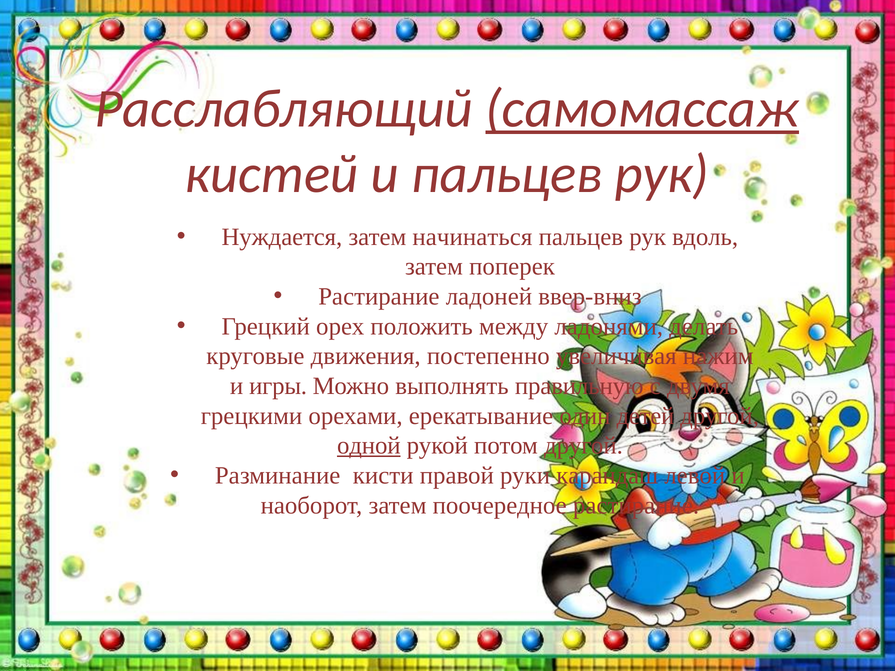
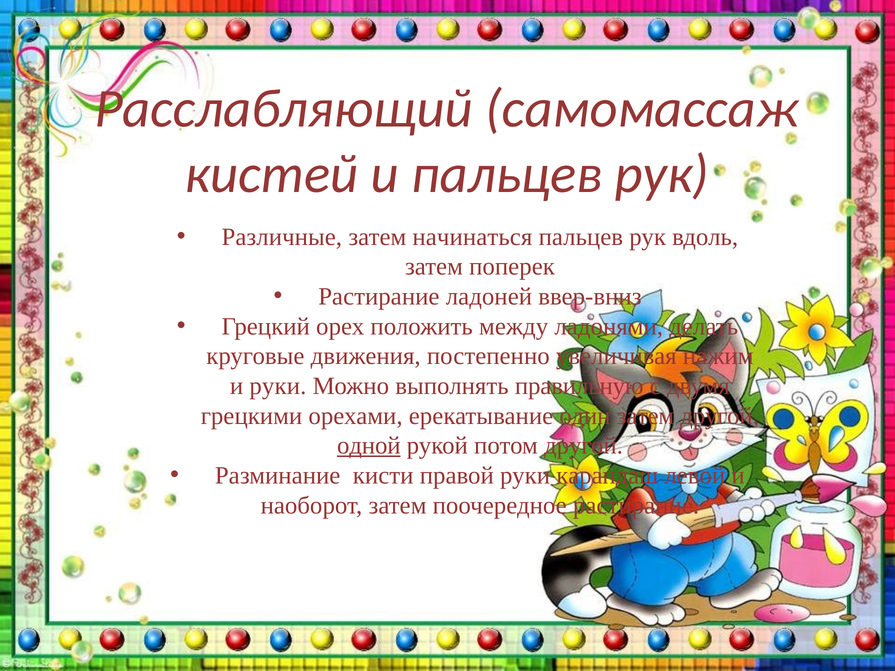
самомассаж underline: present -> none (642, 109)
Нуждается: Нуждается -> Различные (282, 237)
и игры: игры -> руки (278, 386)
один детей: детей -> затем (645, 416)
